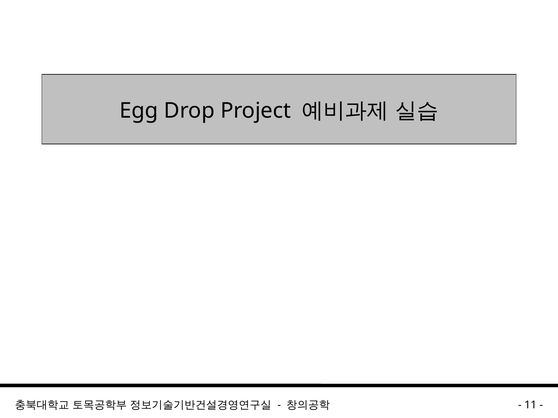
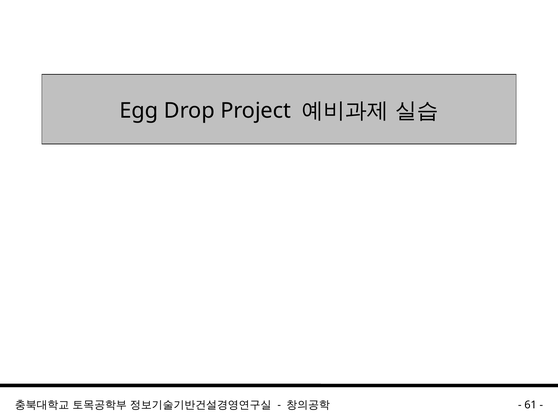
11: 11 -> 61 (531, 405)
